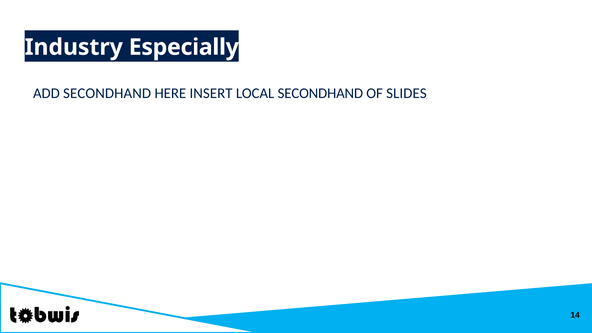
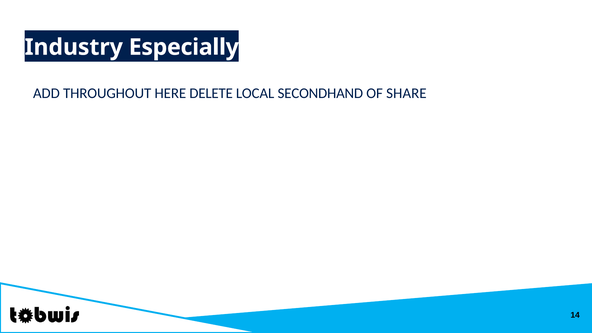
ADD SECONDHAND: SECONDHAND -> THROUGHOUT (107, 93)
INSERT: INSERT -> DELETE (211, 93)
SLIDES: SLIDES -> SHARE (406, 93)
